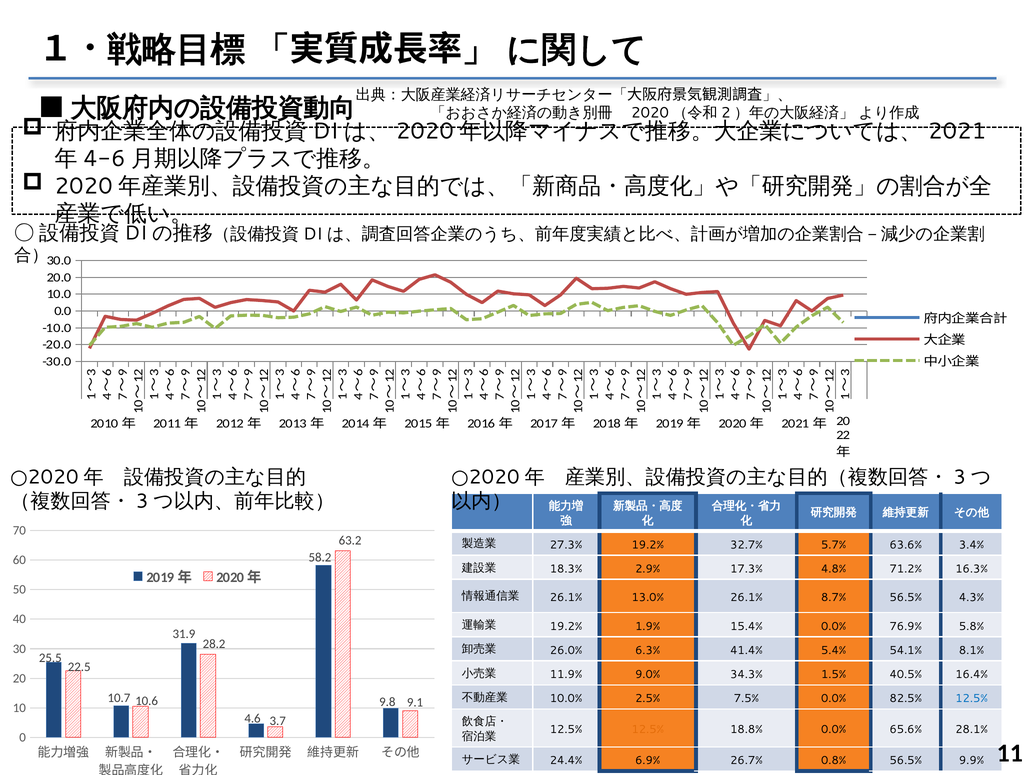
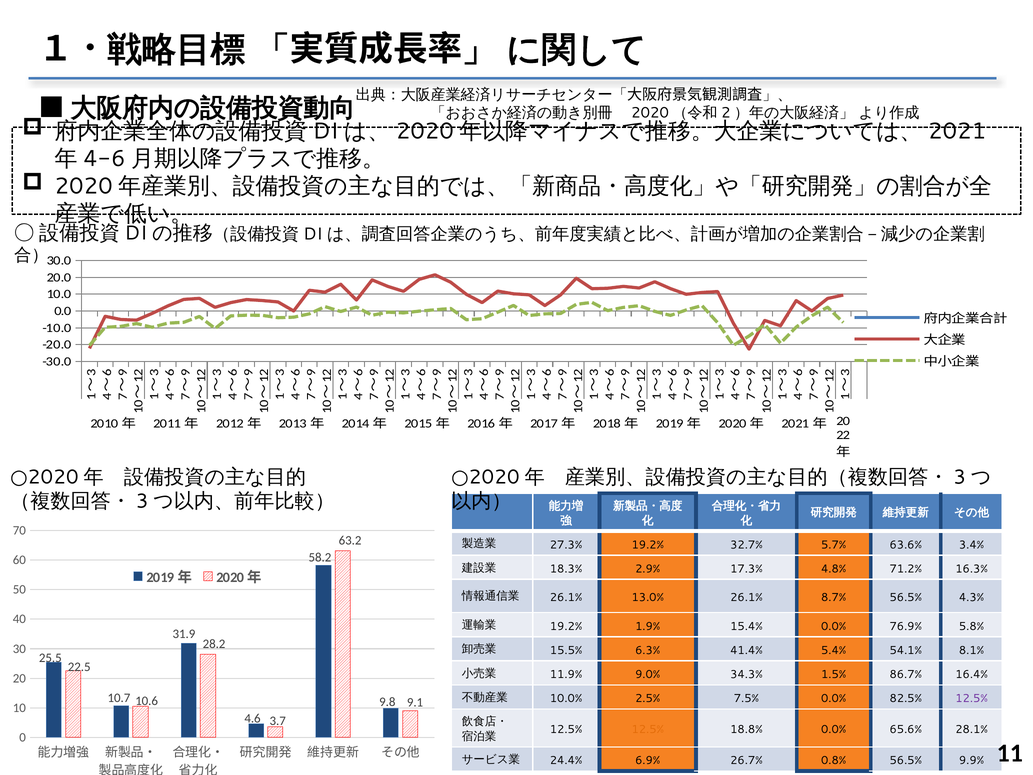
26.0%: 26.0% -> 15.5% (566, 650)
40.5%: 40.5% -> 86.7% (906, 674)
12.5% colour: blue -> purple (972, 698)
